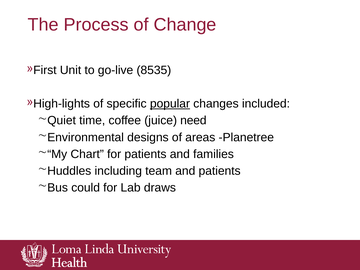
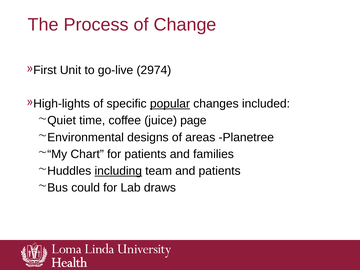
8535: 8535 -> 2974 (154, 70)
need: need -> page (193, 121)
including underline: none -> present (118, 171)
